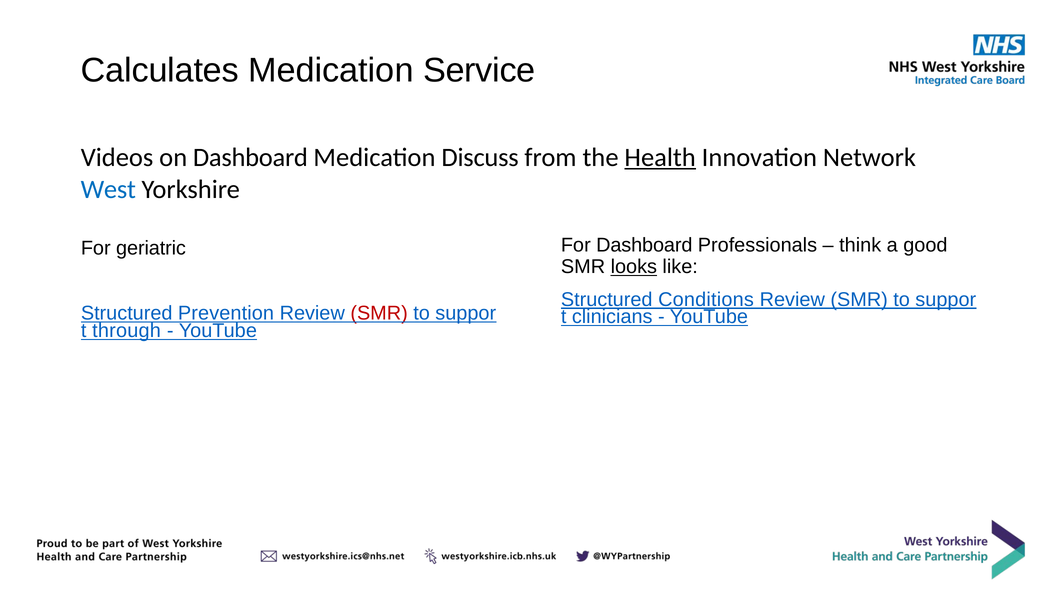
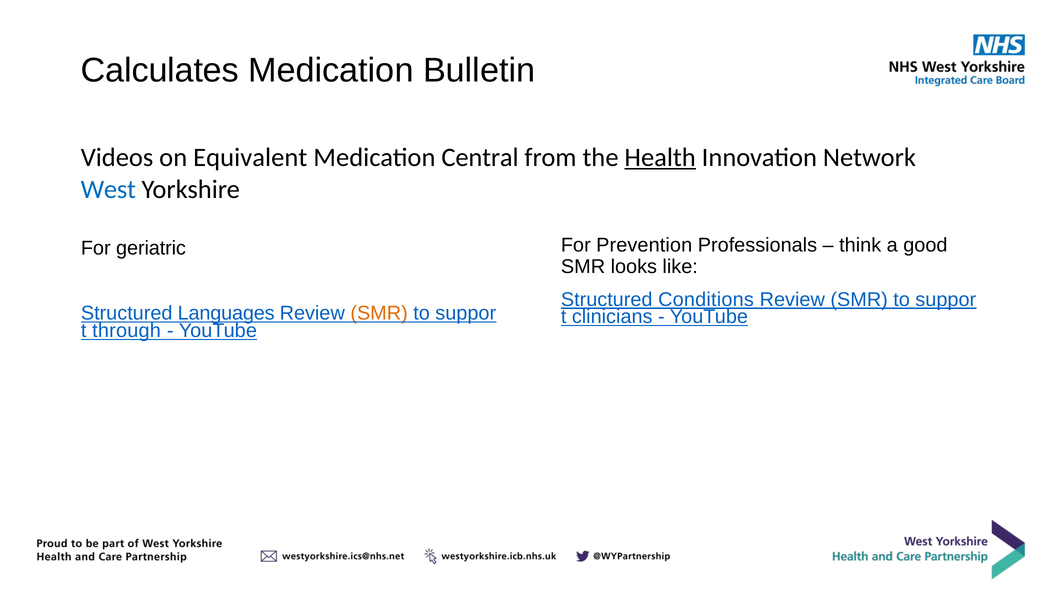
Service: Service -> Bulletin (479, 71)
on Dashboard: Dashboard -> Equivalent (250, 157)
Discuss: Discuss -> Central (480, 157)
For Dashboard: Dashboard -> Prevention (644, 245)
looks underline: present -> none (634, 267)
Prevention: Prevention -> Languages (226, 313)
SMR colour: red -> orange (379, 313)
